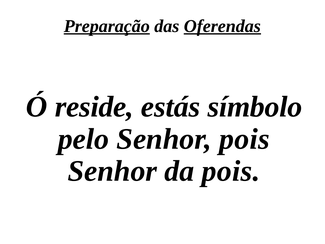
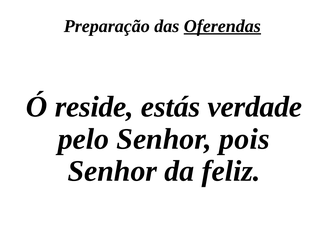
Preparação underline: present -> none (107, 26)
símbolo: símbolo -> verdade (255, 107)
da pois: pois -> feliz (231, 171)
